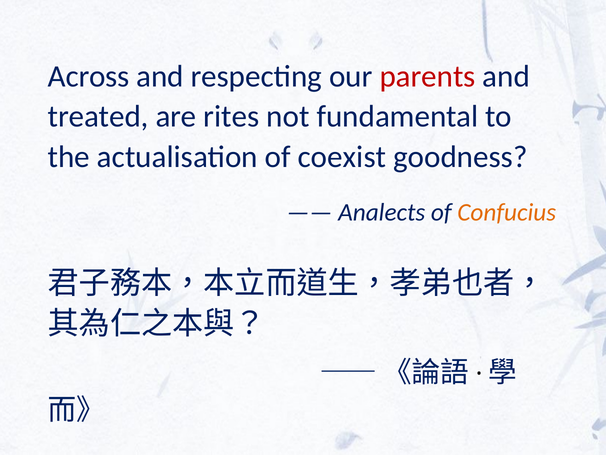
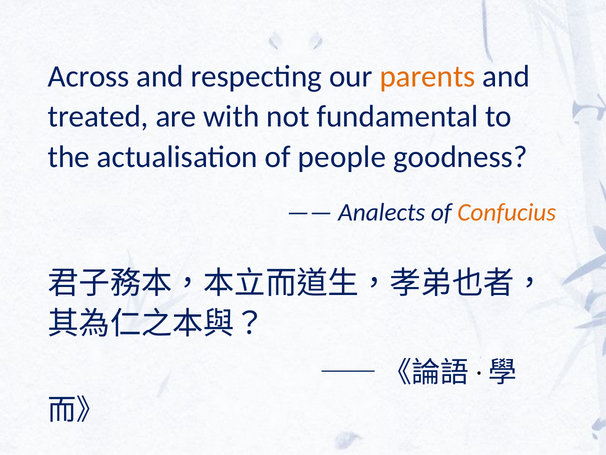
parents colour: red -> orange (428, 76)
rites: rites -> with (231, 117)
coexist: coexist -> people (342, 157)
